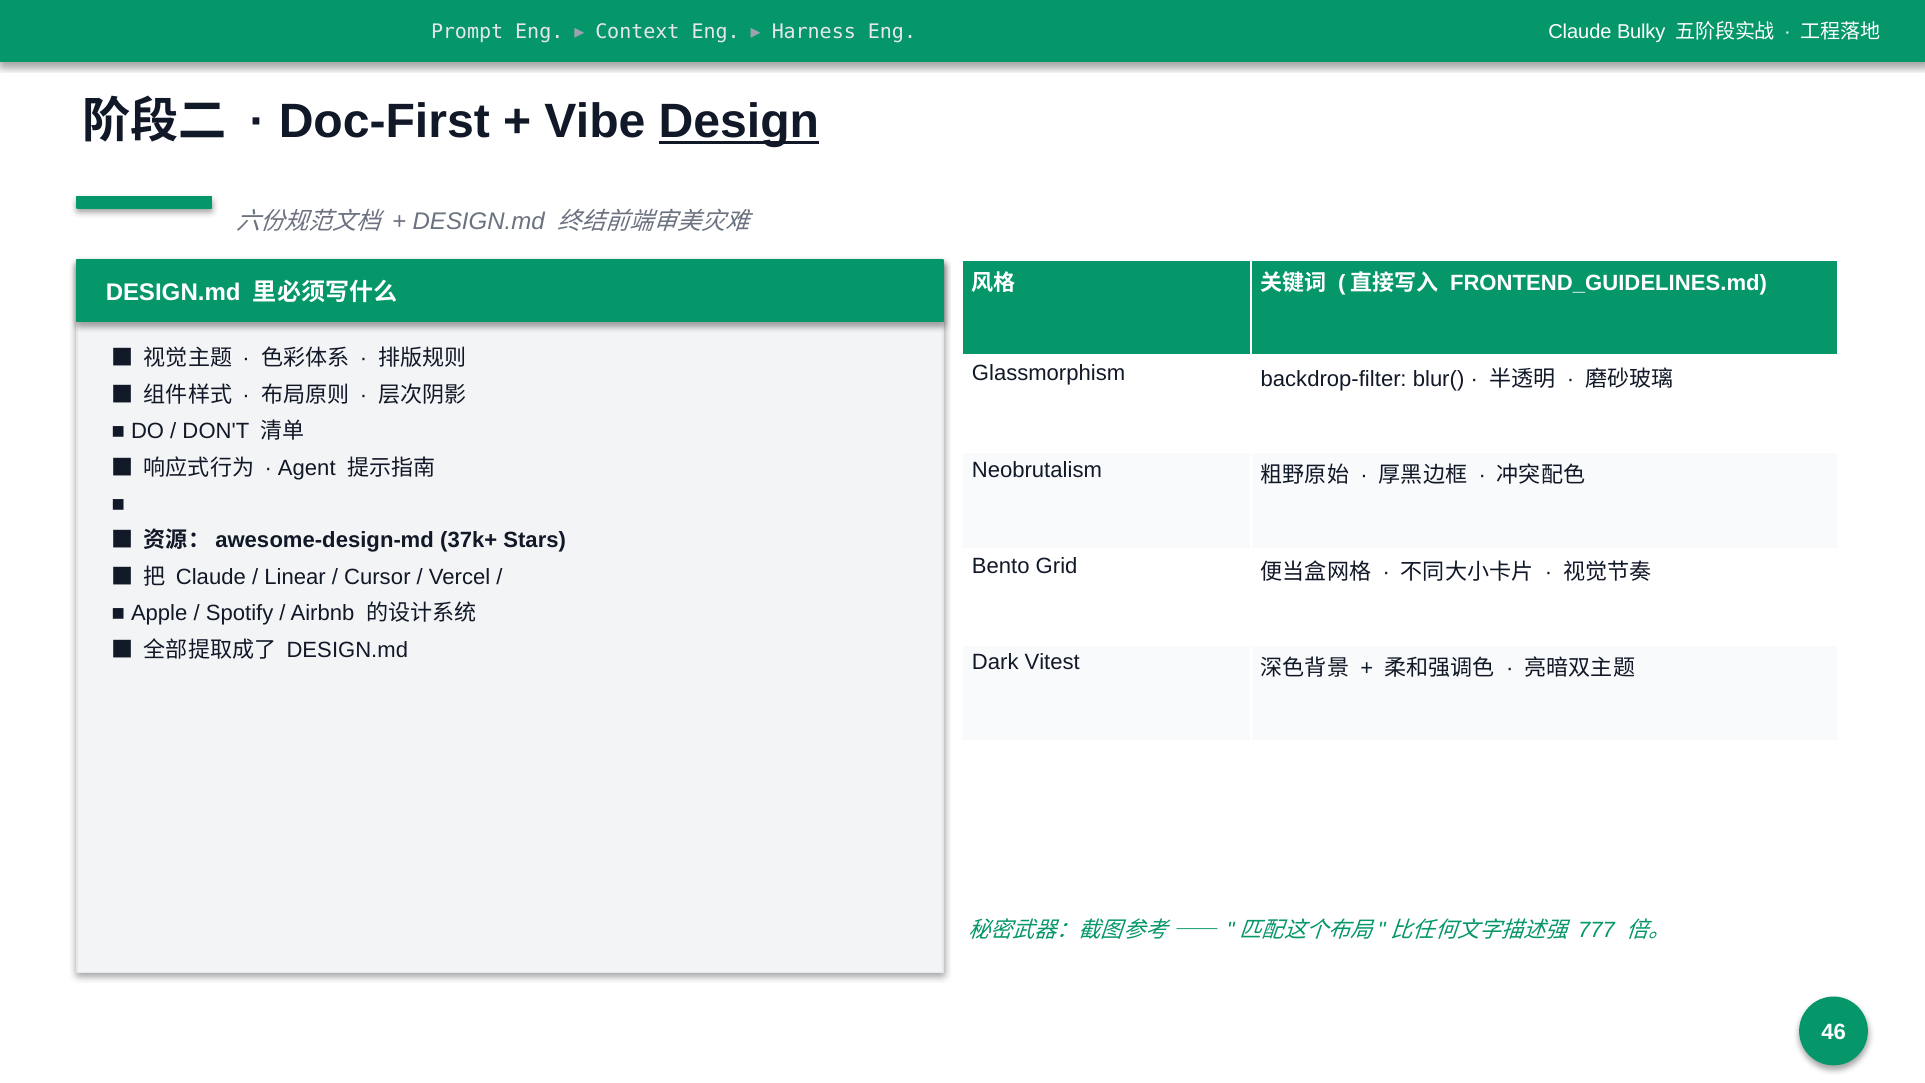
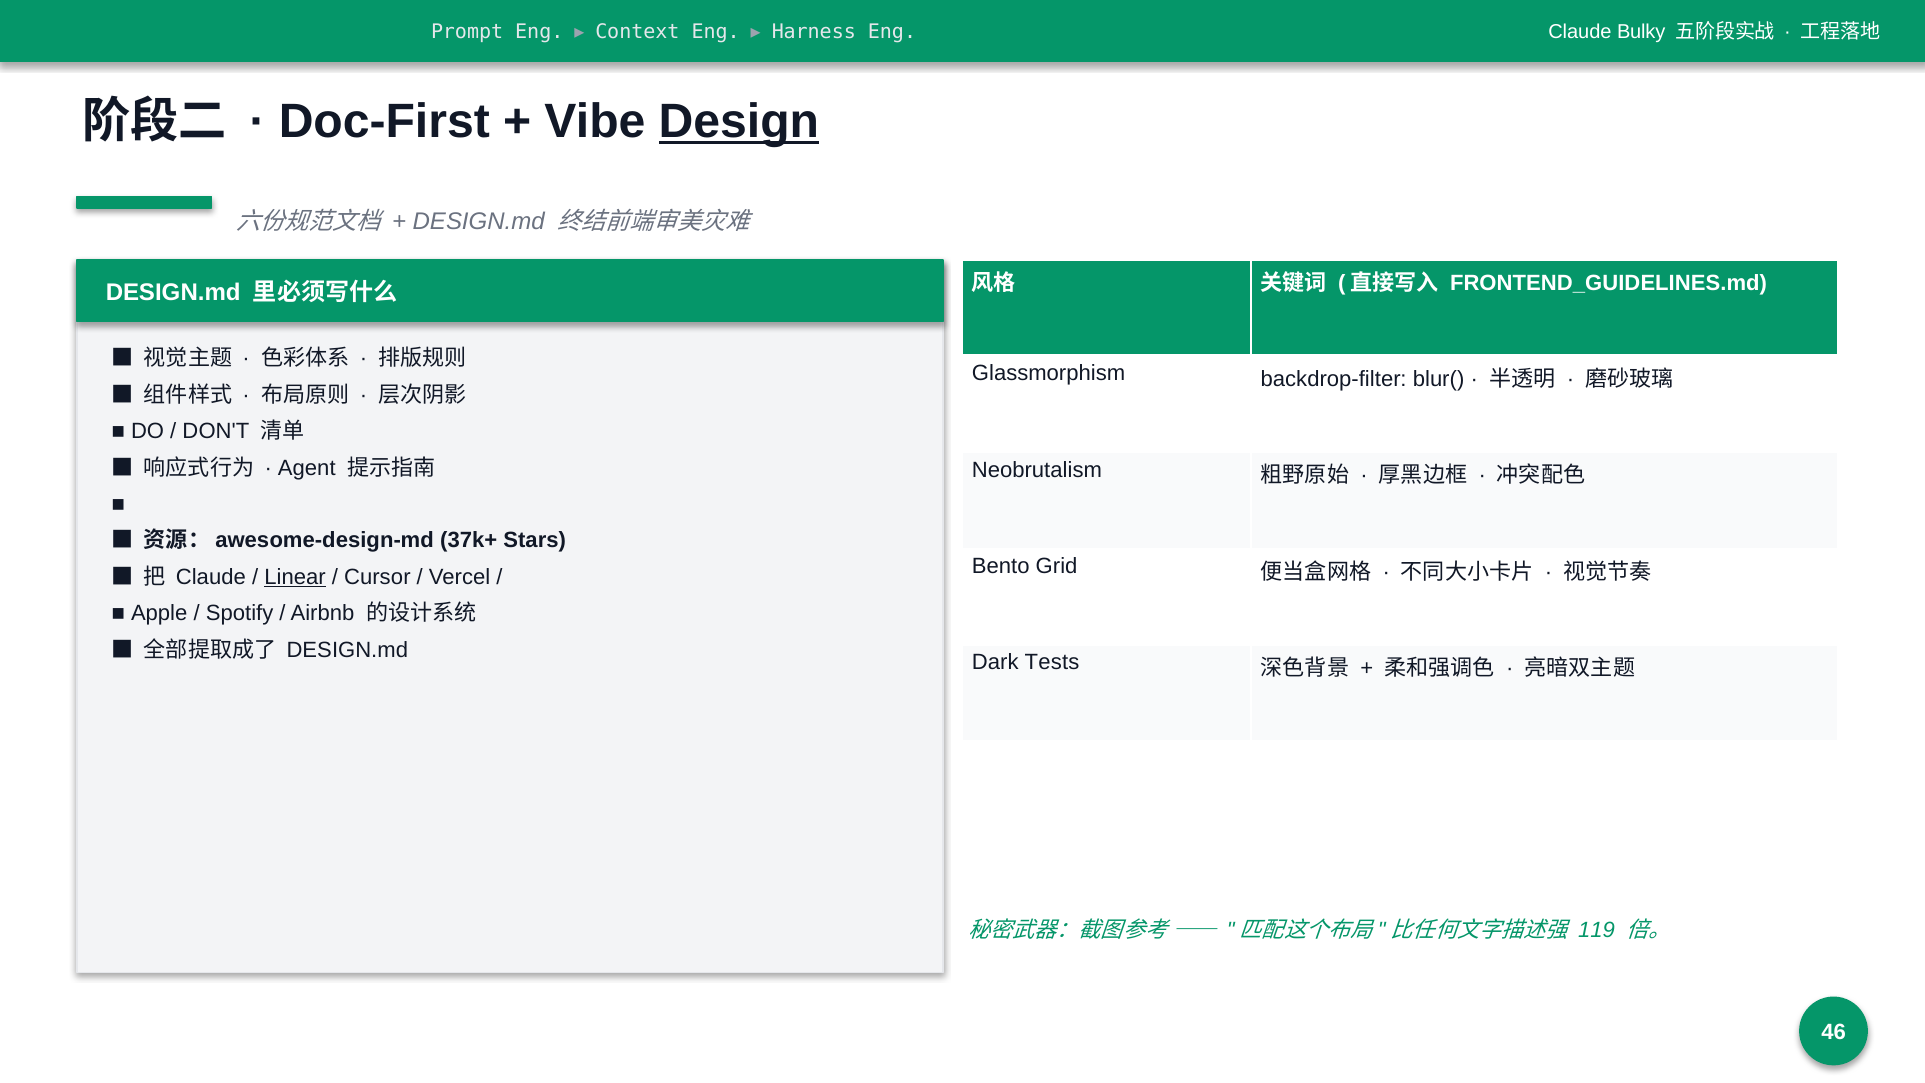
Linear underline: none -> present (295, 577)
Vitest: Vitest -> Tests (1052, 662)
777: 777 -> 119 (1596, 930)
